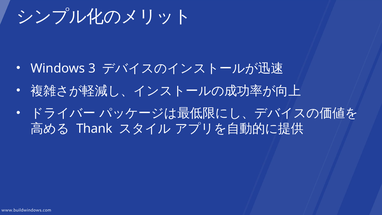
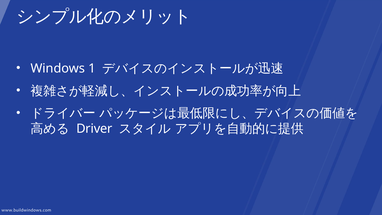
3: 3 -> 1 (92, 68)
Thank: Thank -> Driver (94, 129)
